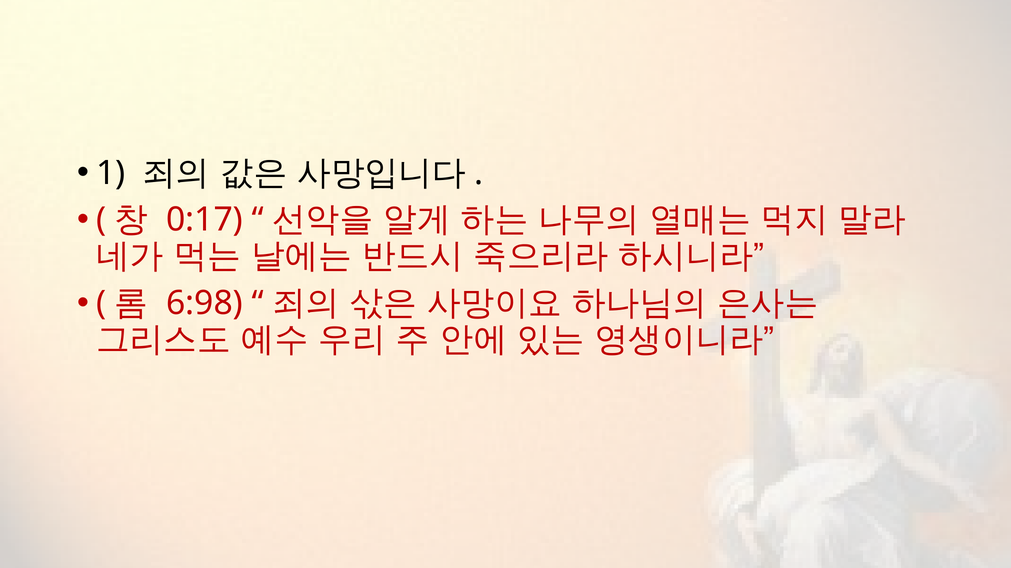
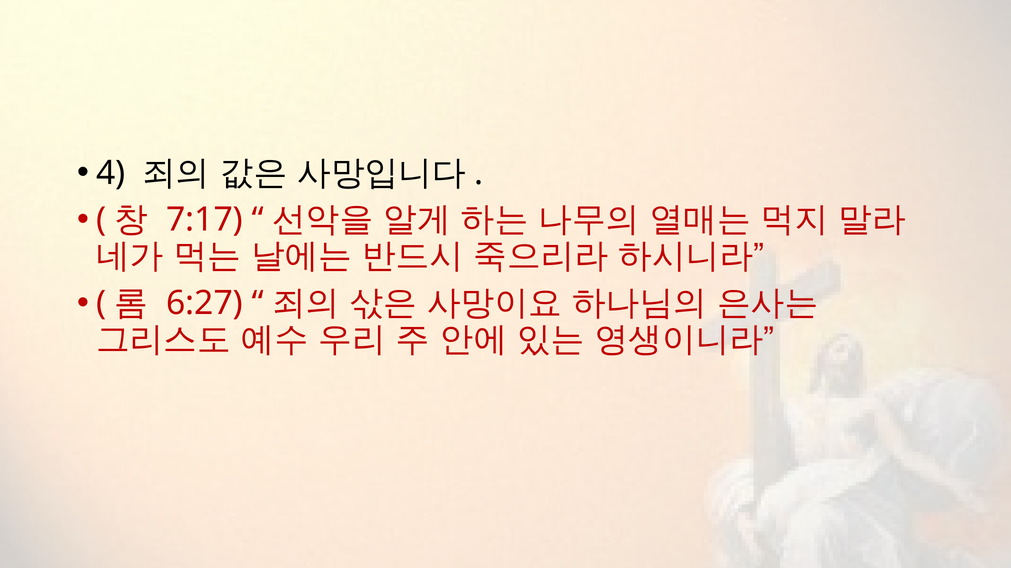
1: 1 -> 4 (111, 173)
0:17: 0:17 -> 7:17 (205, 220)
6:98: 6:98 -> 6:27 (205, 304)
